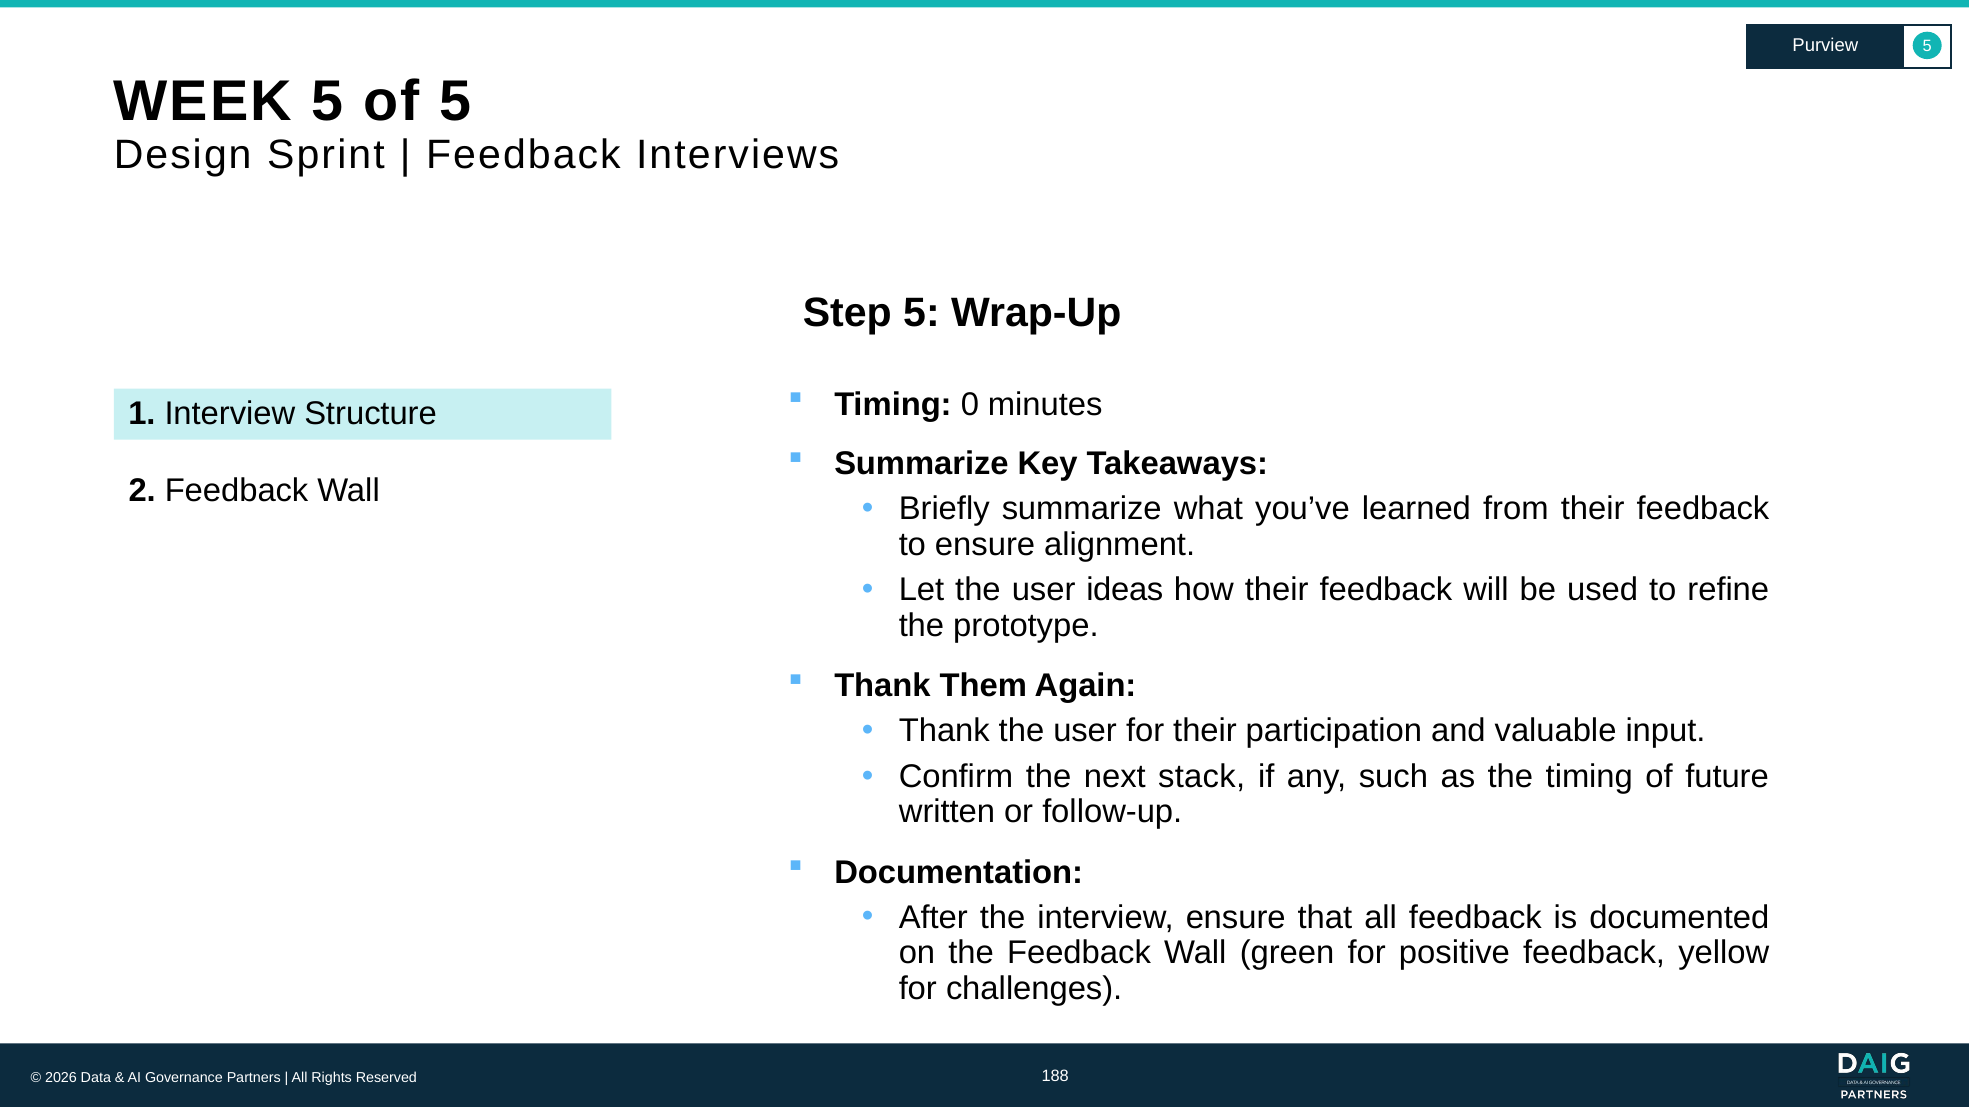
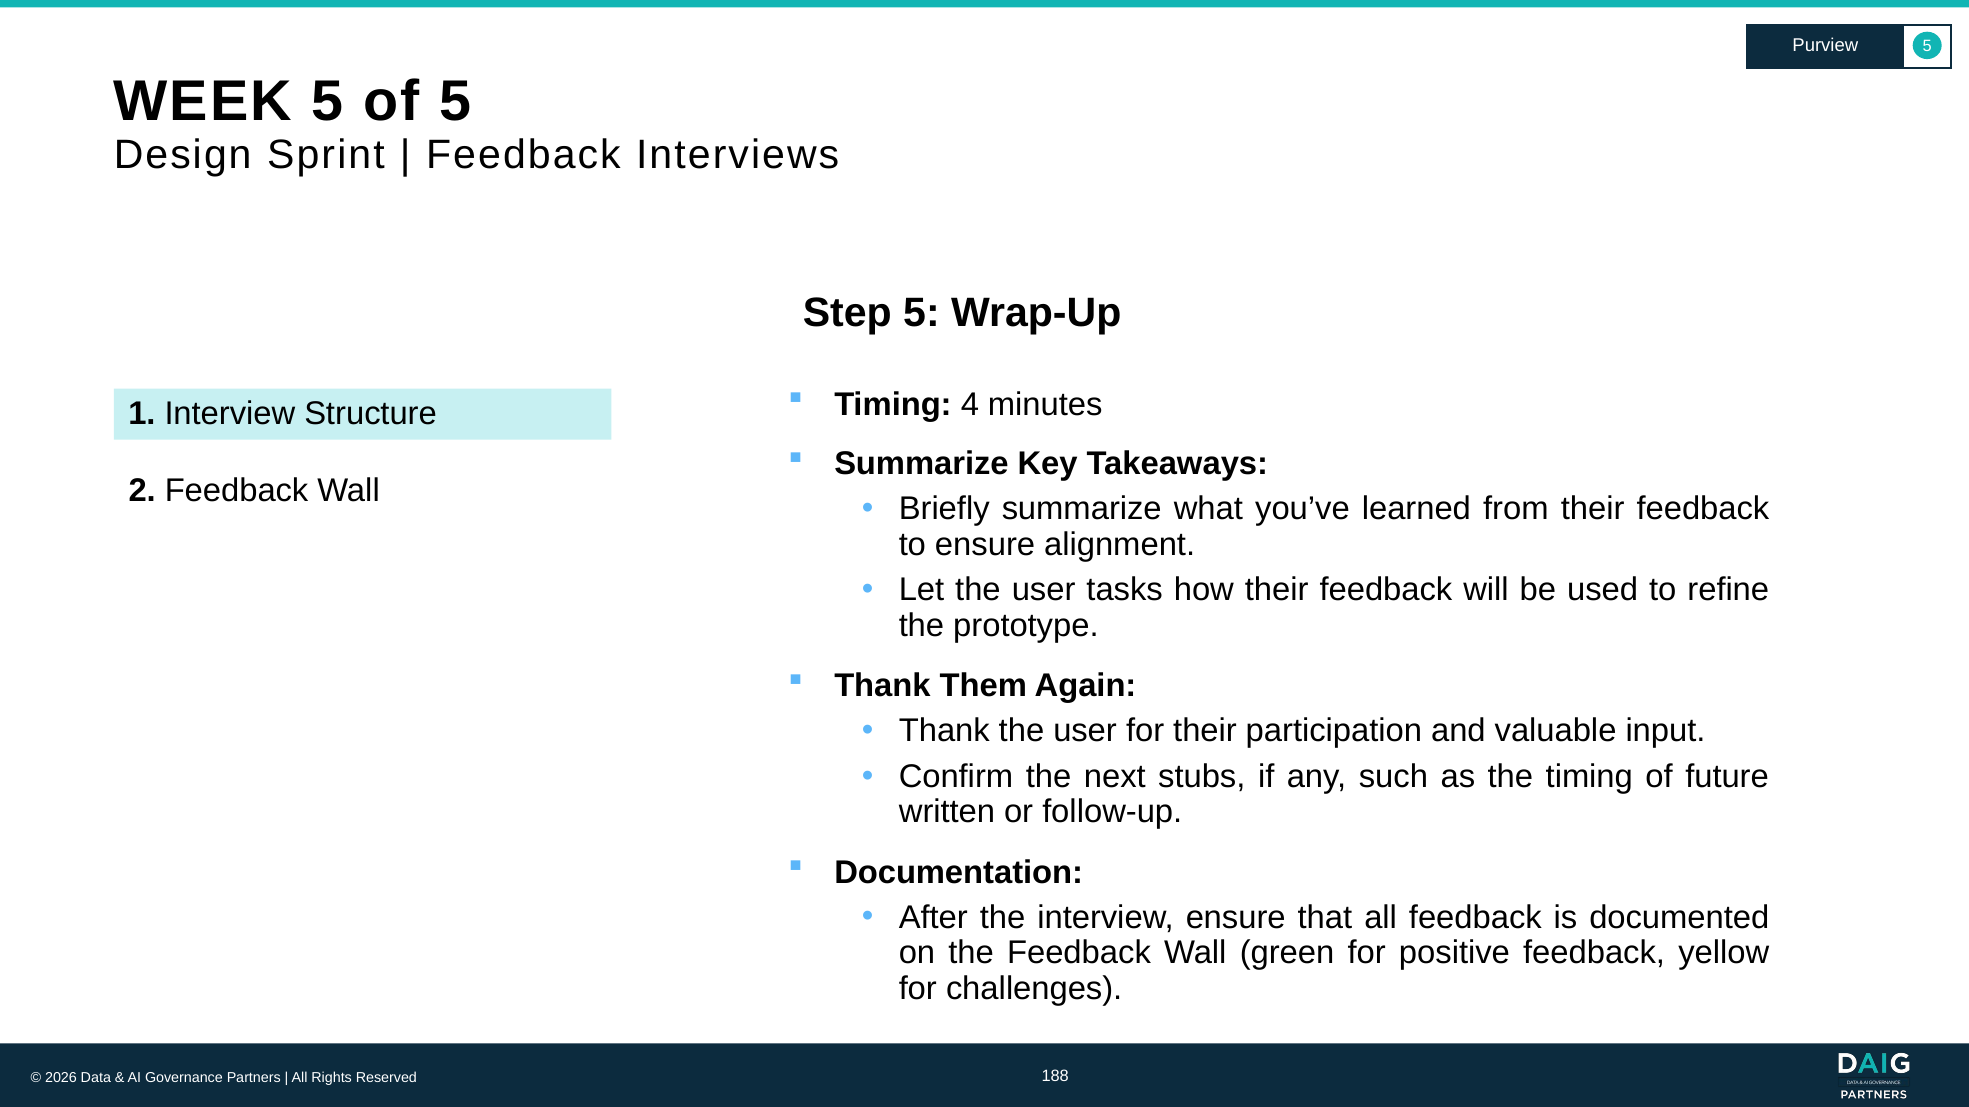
0: 0 -> 4 (970, 404)
ideas: ideas -> tasks (1125, 590)
stack: stack -> stubs (1202, 777)
